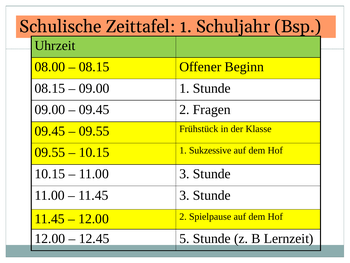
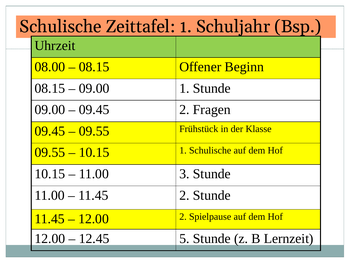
1 Sukzessive: Sukzessive -> Schulische (210, 150)
11.45 3: 3 -> 2 (184, 195)
